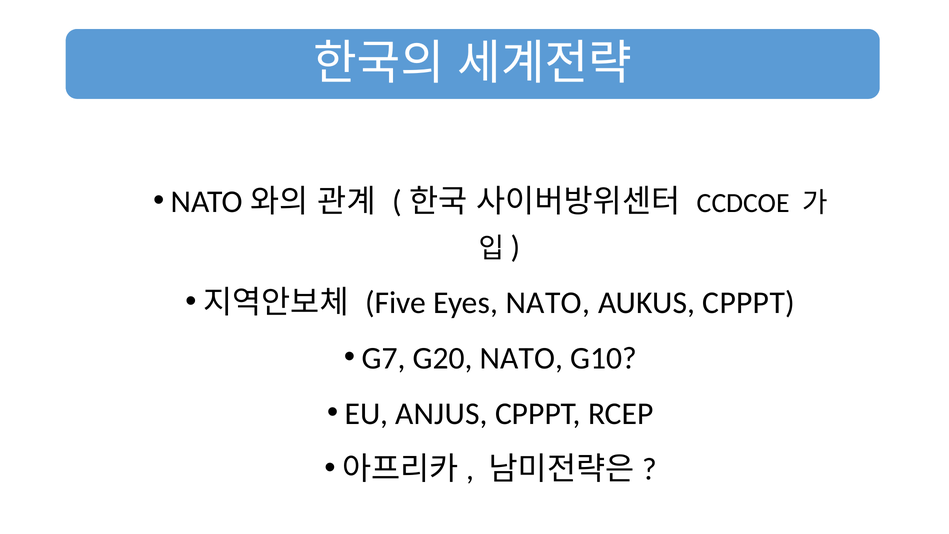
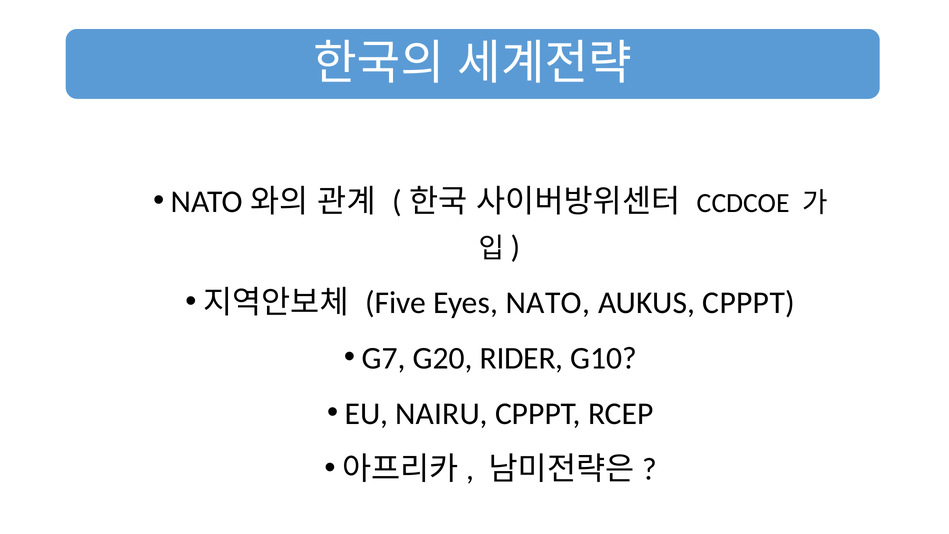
G20 NATO: NATO -> RIDER (521, 358)
ANJUS: ANJUS -> NAIRU (442, 413)
